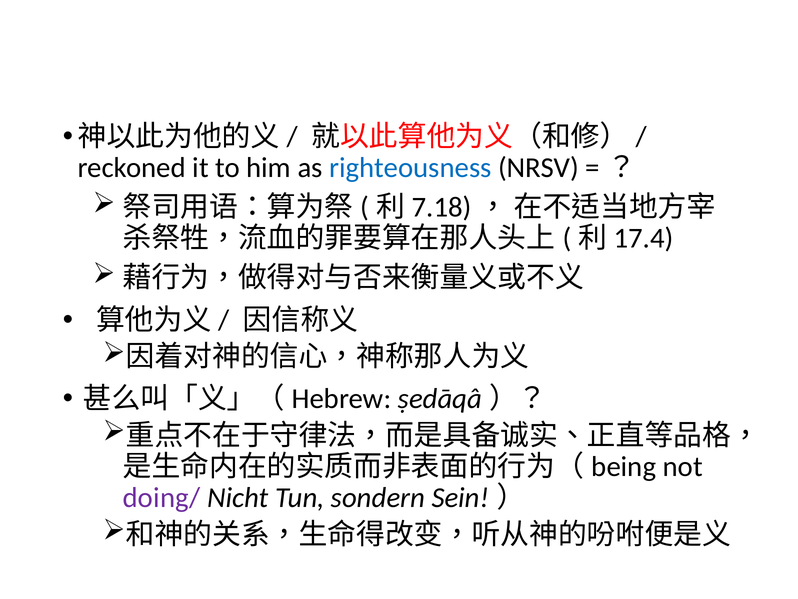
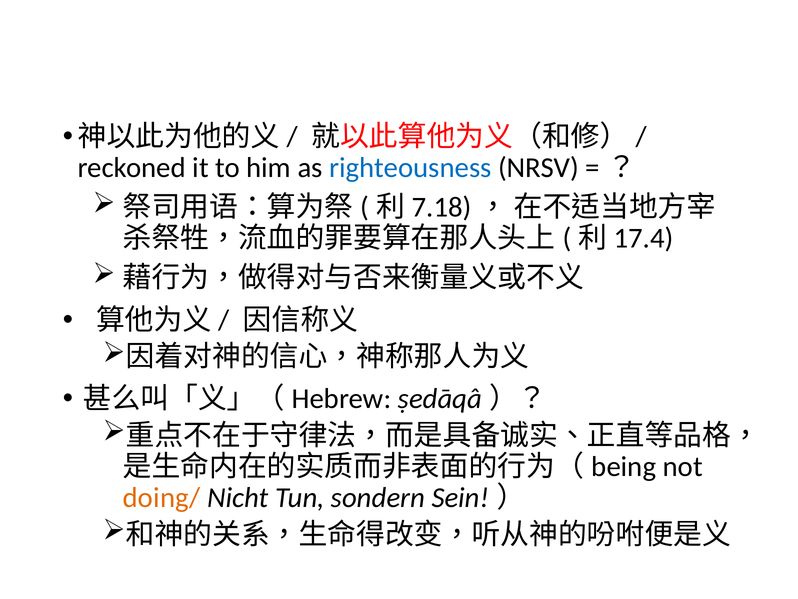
doing/ colour: purple -> orange (161, 497)
